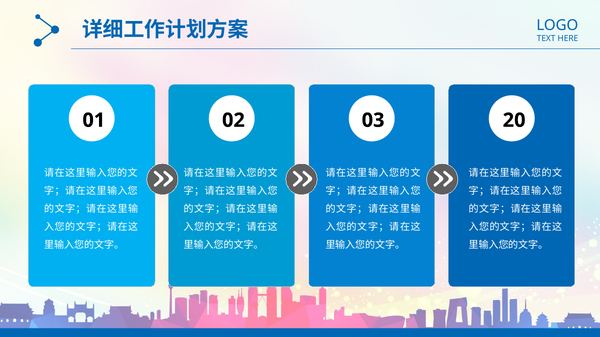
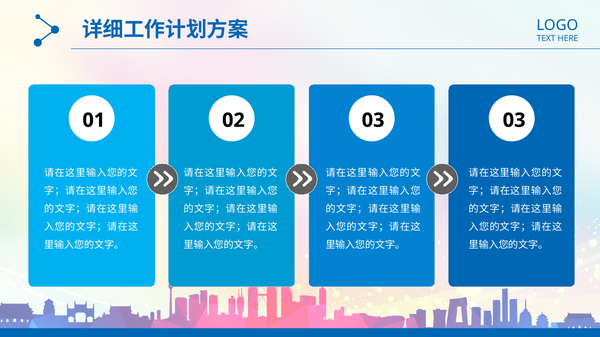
03 20: 20 -> 03 (514, 120)
